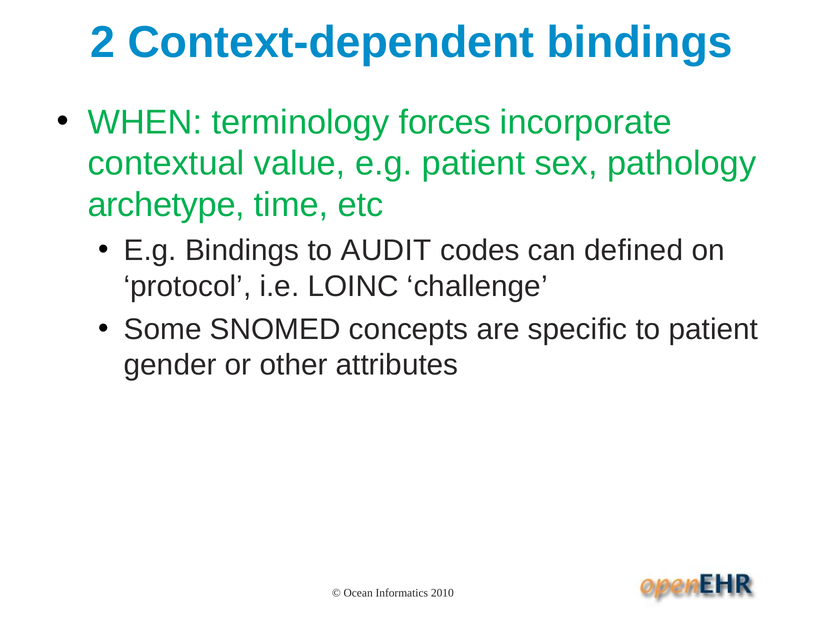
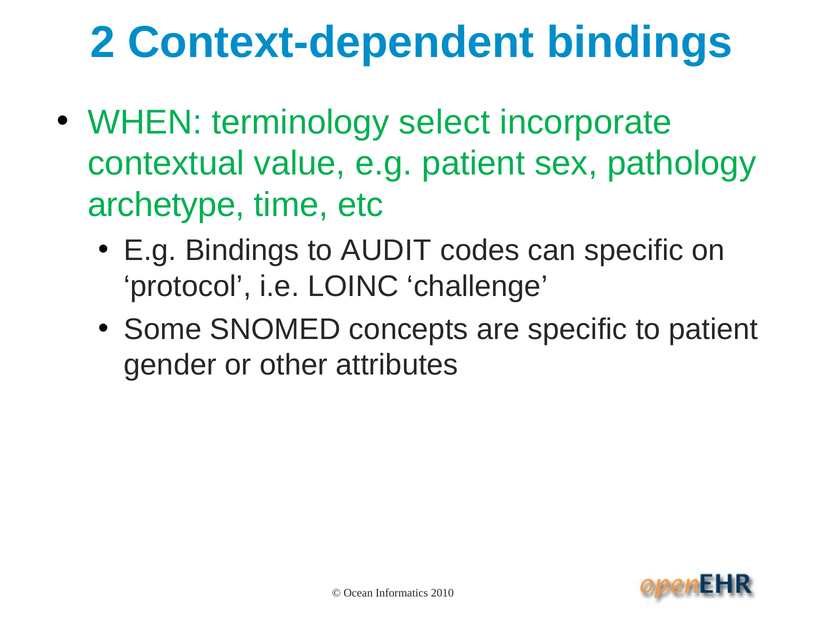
forces: forces -> select (444, 122)
can defined: defined -> specific (634, 250)
